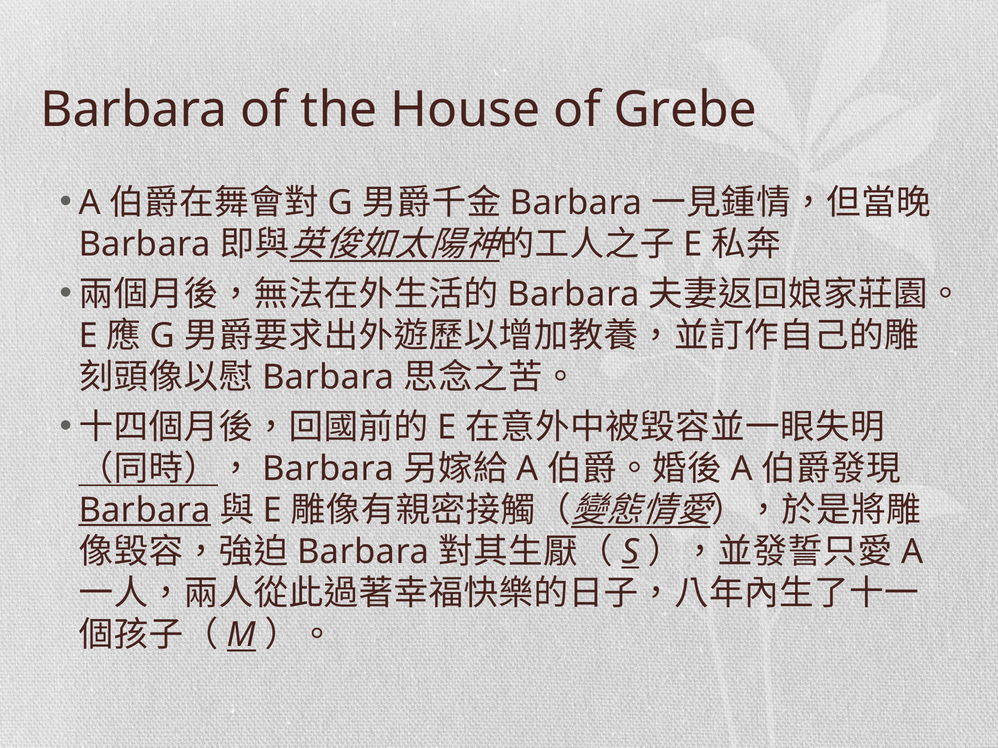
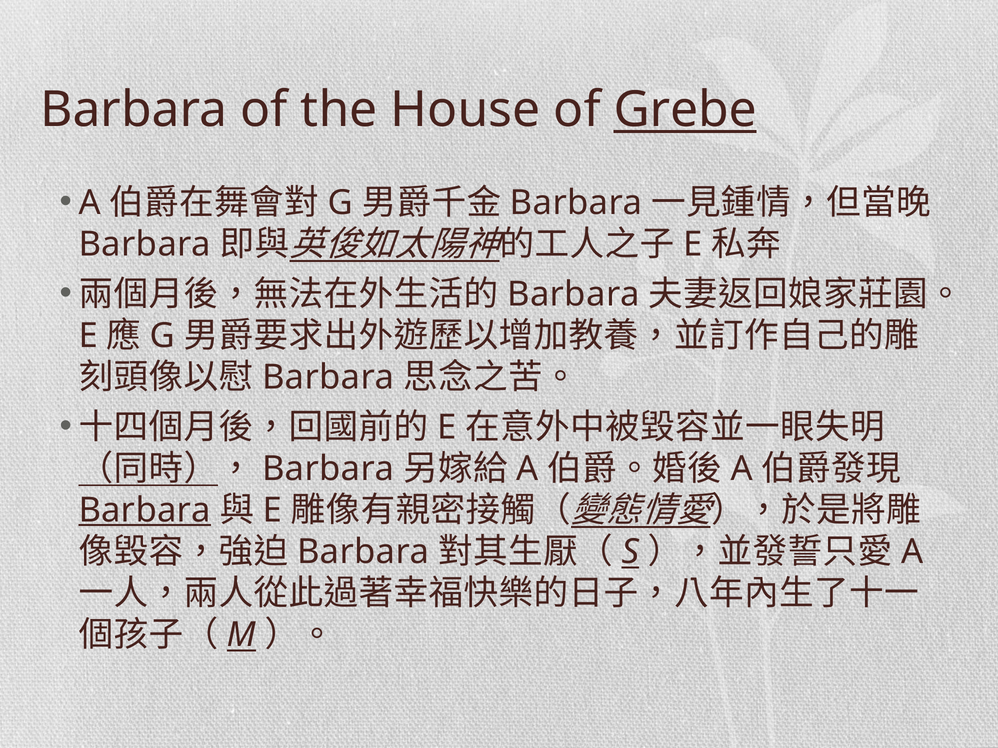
Grebe underline: none -> present (685, 110)
